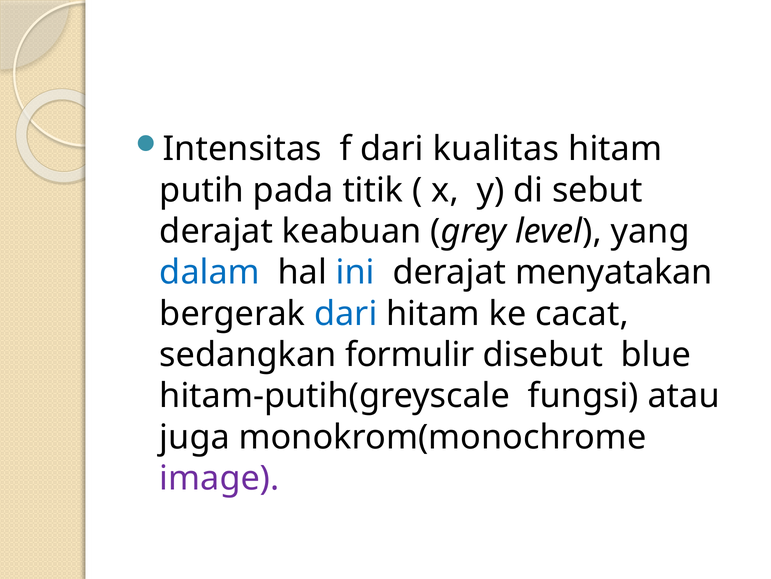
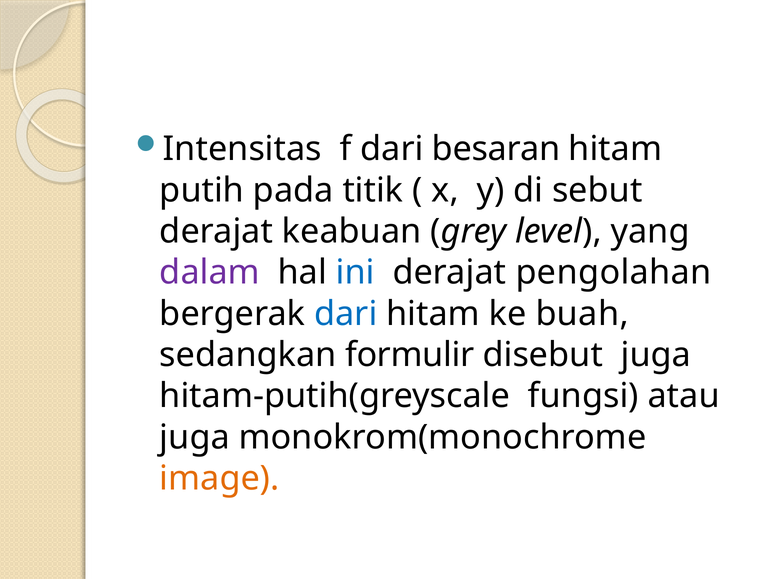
kualitas: kualitas -> besaran (496, 149)
dalam colour: blue -> purple (210, 272)
menyatakan: menyatakan -> pengolahan (614, 272)
cacat: cacat -> buah (582, 313)
disebut blue: blue -> juga (656, 354)
image colour: purple -> orange (219, 478)
